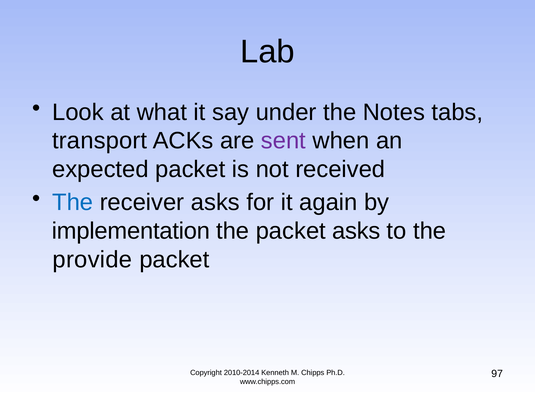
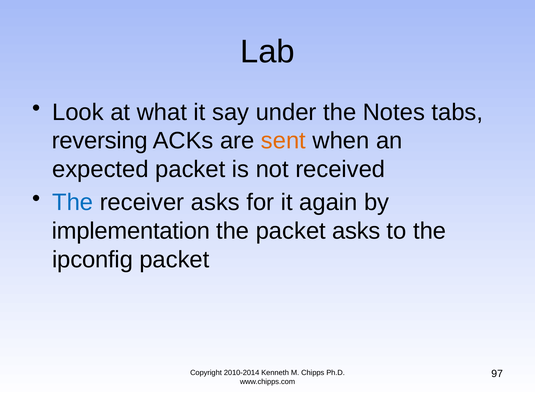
transport: transport -> reversing (100, 141)
sent colour: purple -> orange (283, 141)
provide: provide -> ipconfig (93, 260)
